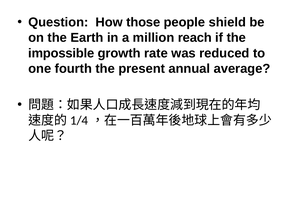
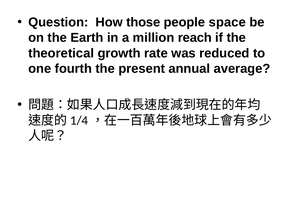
shield: shield -> space (227, 22)
impossible: impossible -> theoretical (61, 53)
